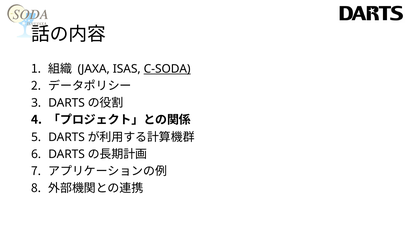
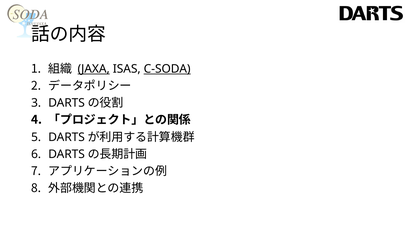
JAXA underline: none -> present (94, 69)
